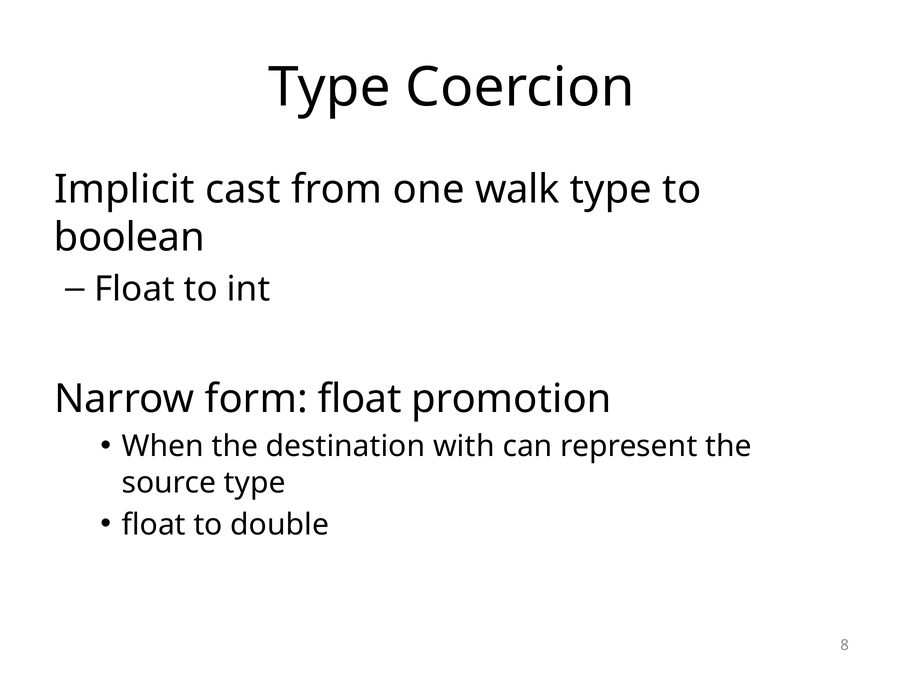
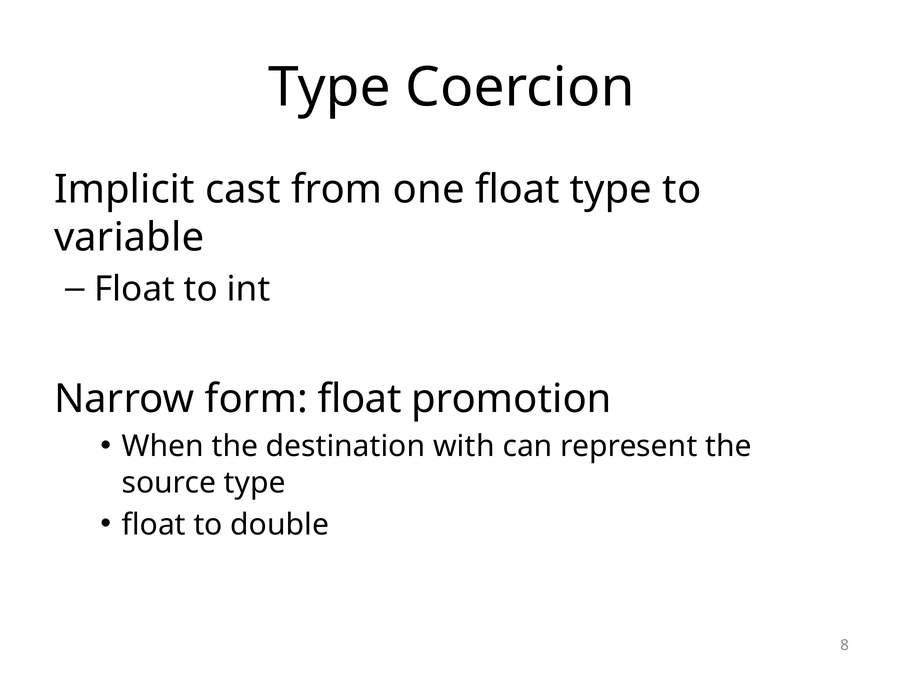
one walk: walk -> float (517, 189)
boolean: boolean -> variable (129, 238)
